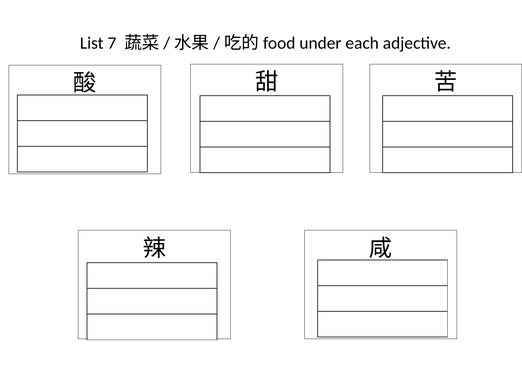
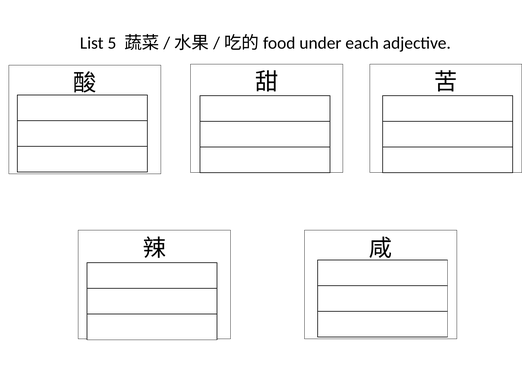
7: 7 -> 5 (112, 43)
